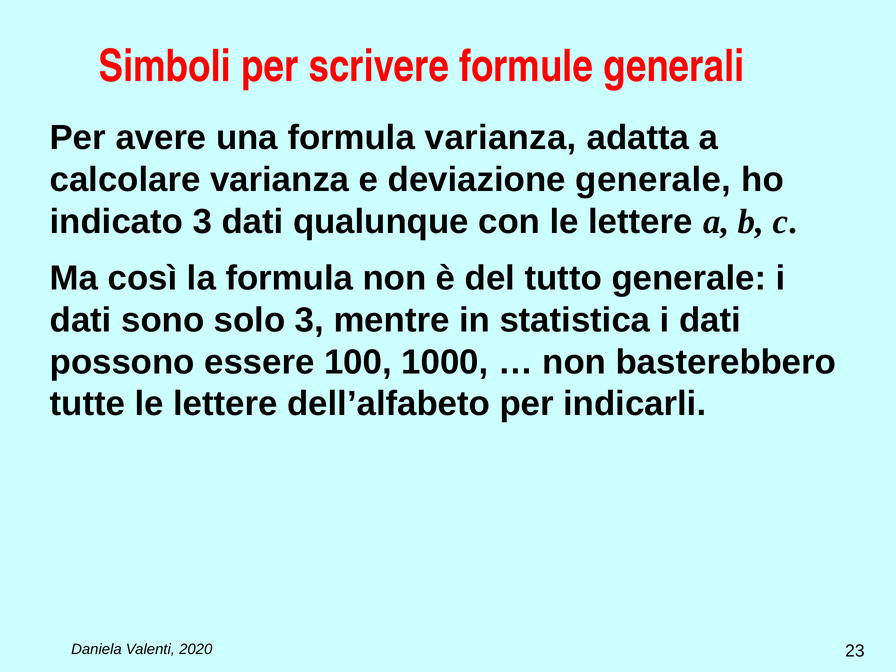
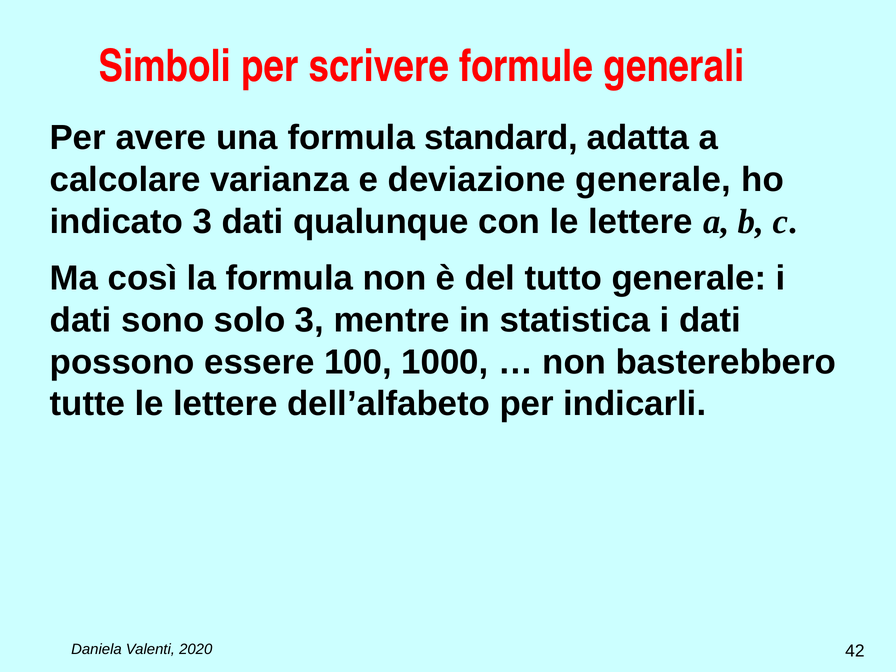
formula varianza: varianza -> standard (501, 138)
23: 23 -> 42 (855, 651)
